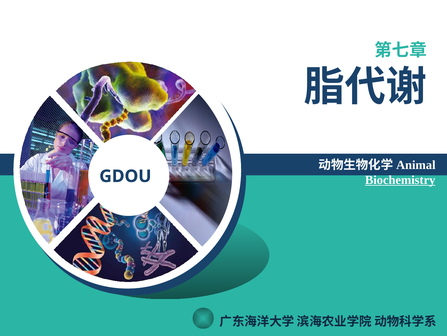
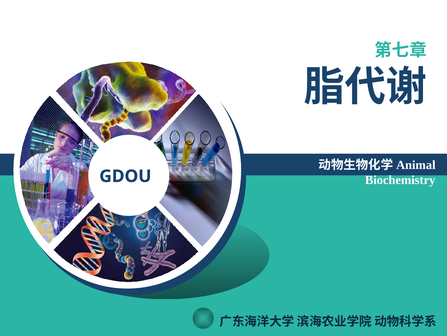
Biochemistry underline: present -> none (400, 180)
